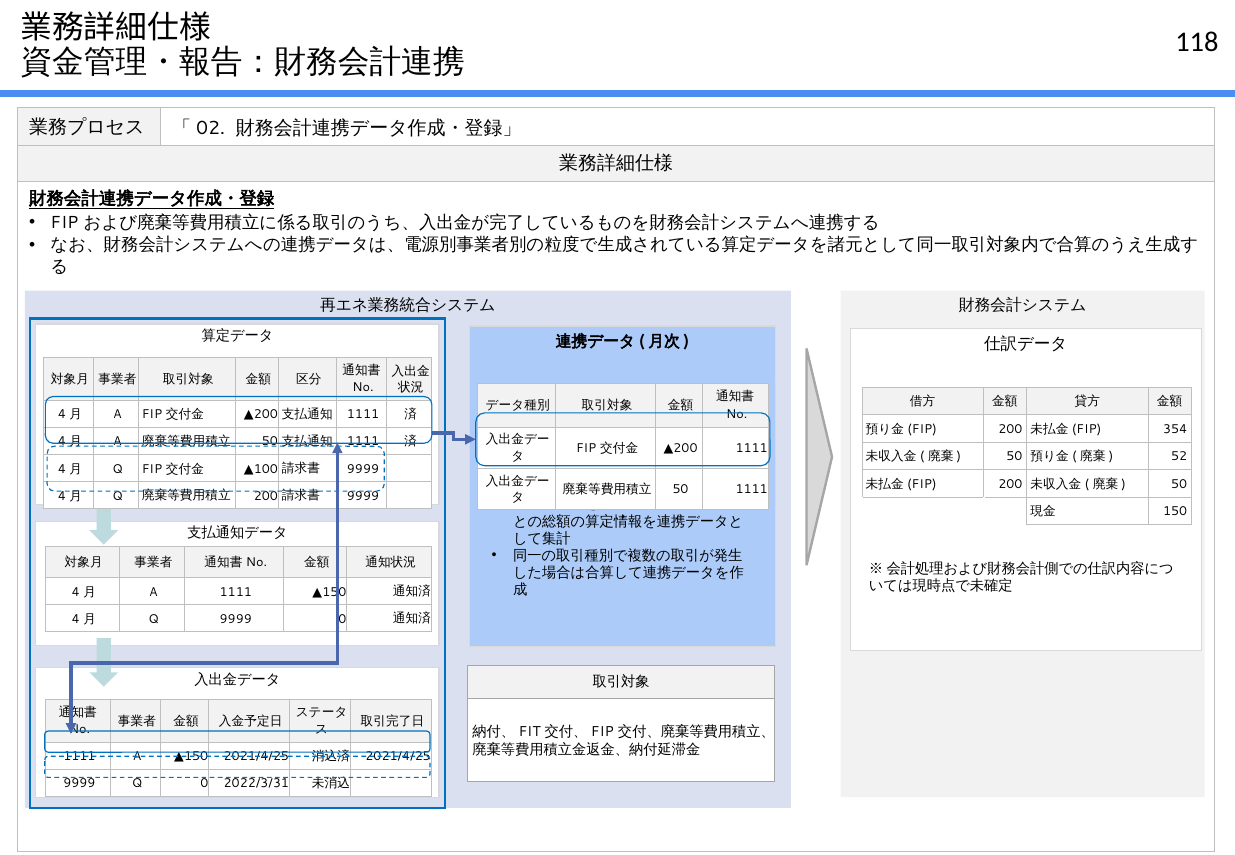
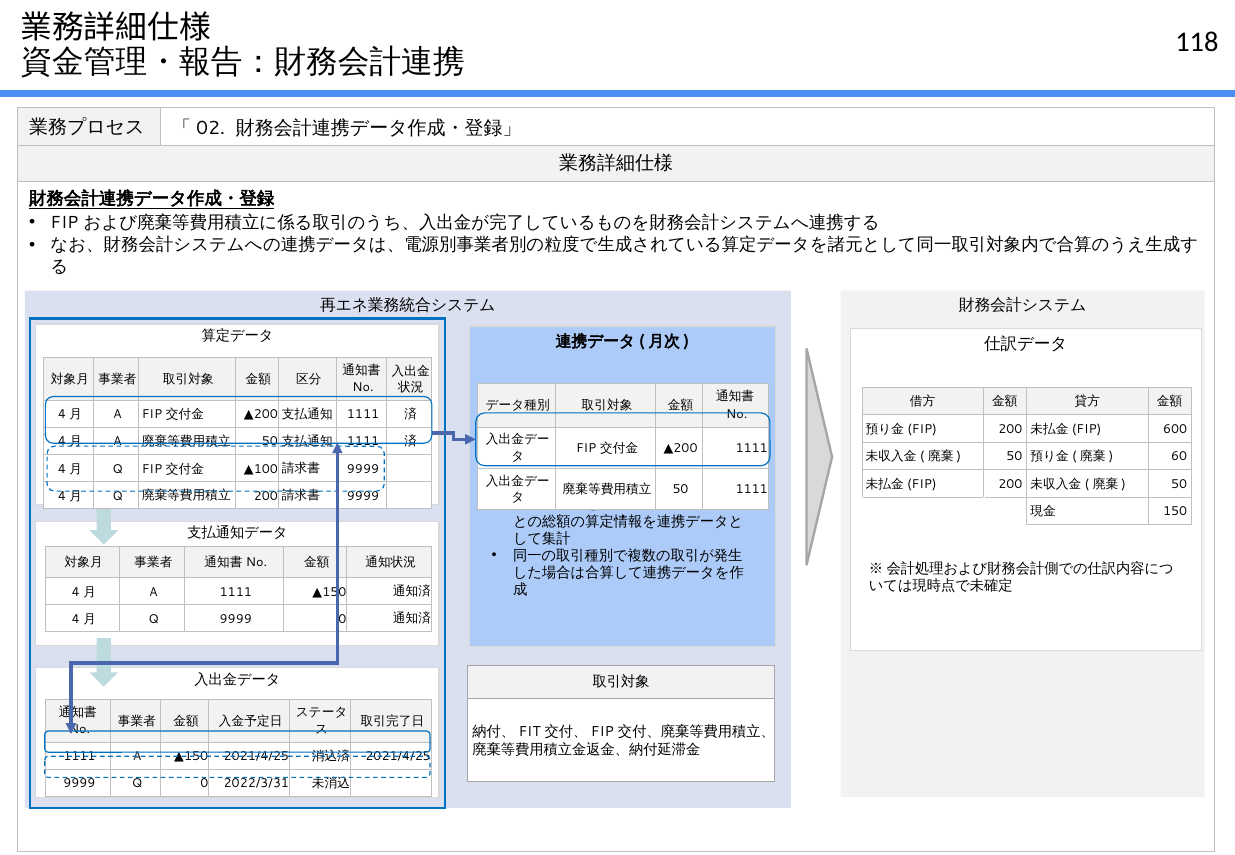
354: 354 -> 600 (1175, 429)
52: 52 -> 60 (1179, 457)
